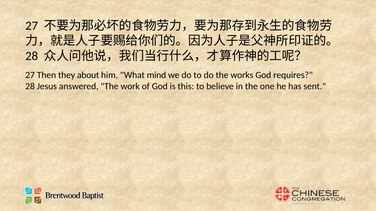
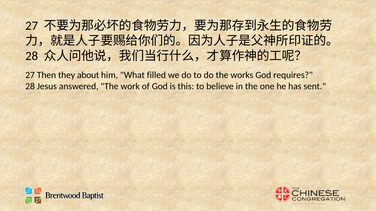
mind: mind -> filled (156, 75)
